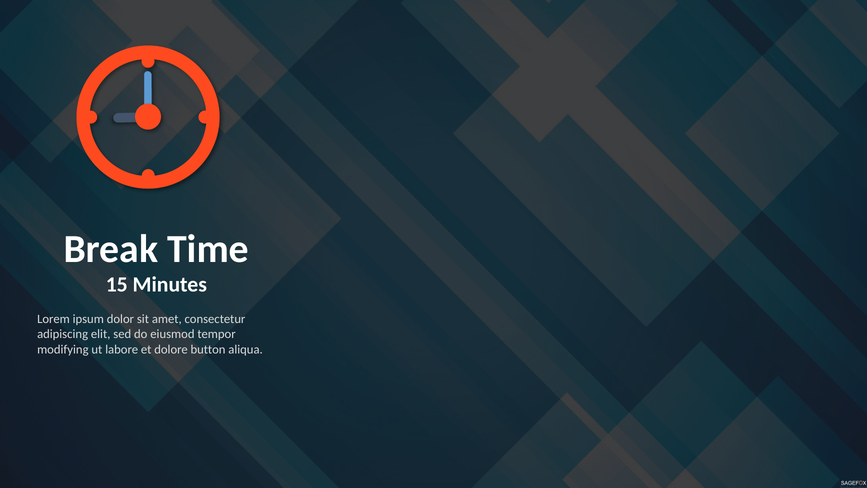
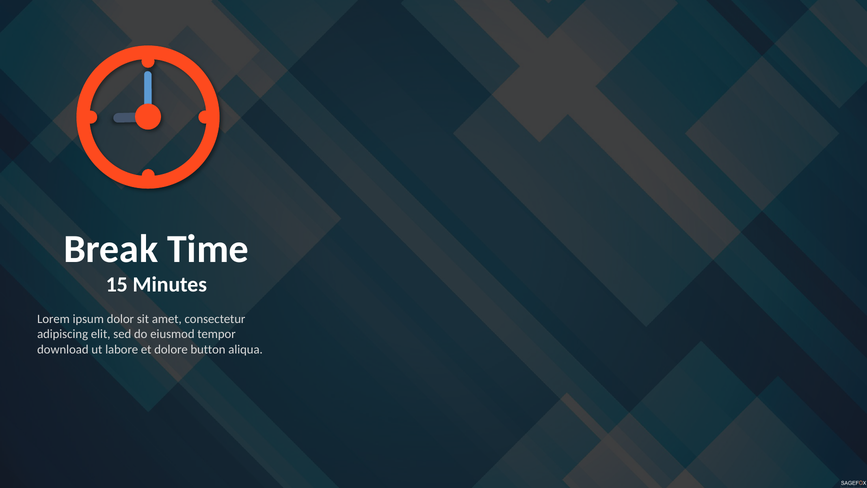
modifying: modifying -> download (63, 349)
